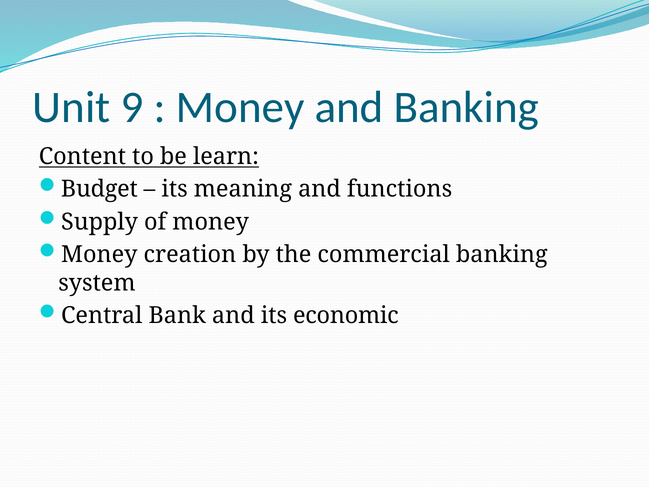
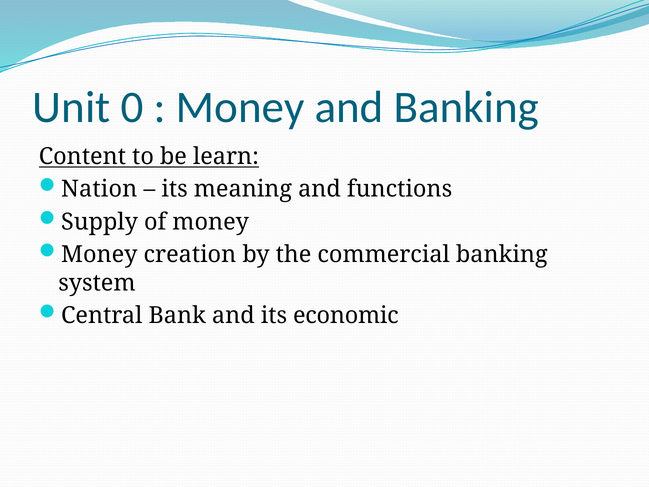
9: 9 -> 0 (132, 107)
Budget: Budget -> Nation (99, 189)
